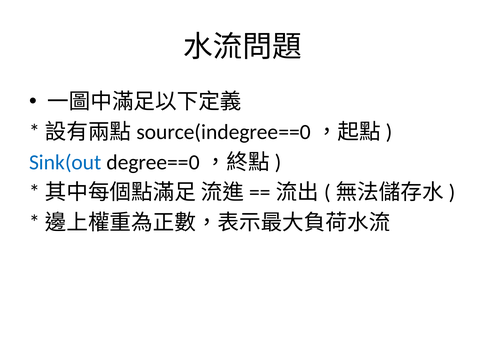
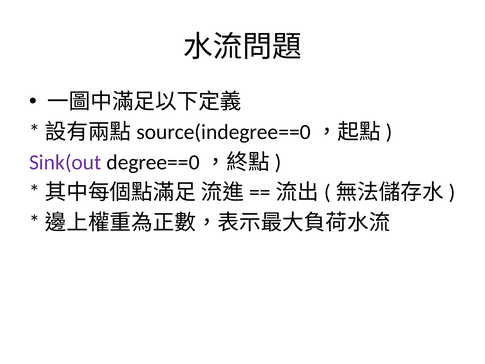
Sink(out colour: blue -> purple (65, 162)
